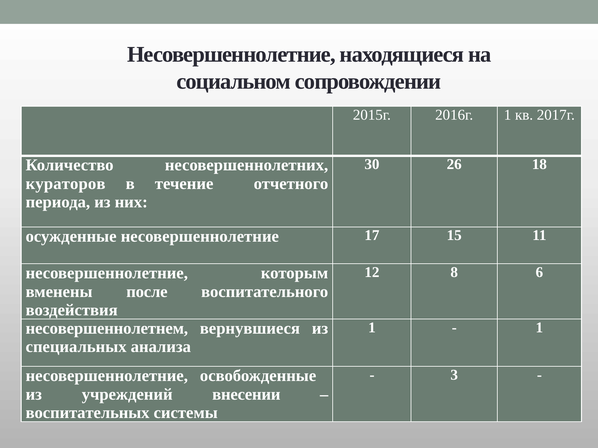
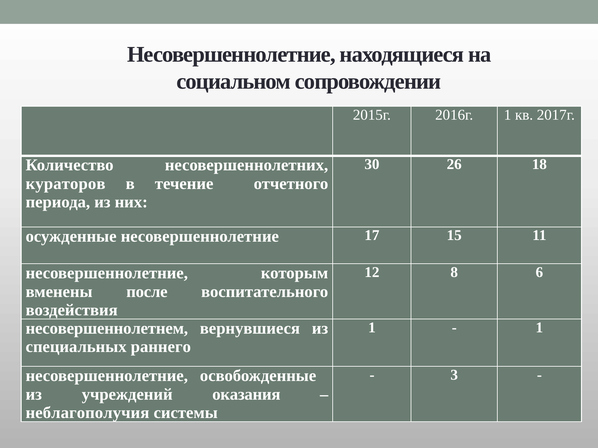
анализа: анализа -> раннего (161, 347)
внесении: внесении -> оказания (246, 395)
воспитательных: воспитательных -> неблагополучия (87, 413)
